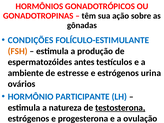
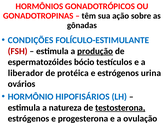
FSH colour: orange -> red (18, 51)
produção underline: none -> present (95, 51)
antes: antes -> bócio (84, 62)
ambiente: ambiente -> liberador (26, 73)
estresse: estresse -> protéica (73, 73)
PARTICIPANTE: PARTICIPANTE -> HIPOFISÁRIOS (83, 97)
